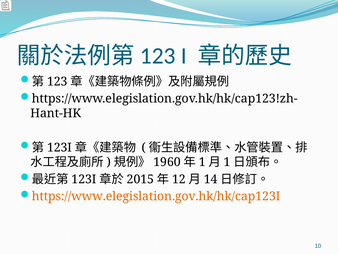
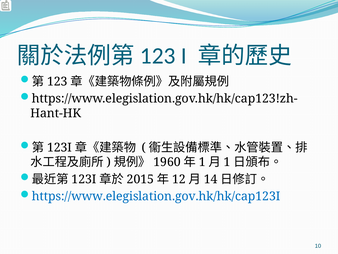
https://www.elegislation.gov.hk/hk/cap123I colour: orange -> blue (156, 196)
